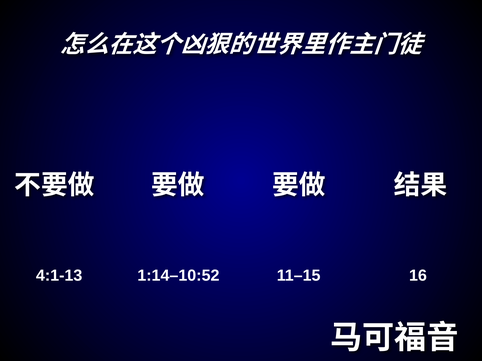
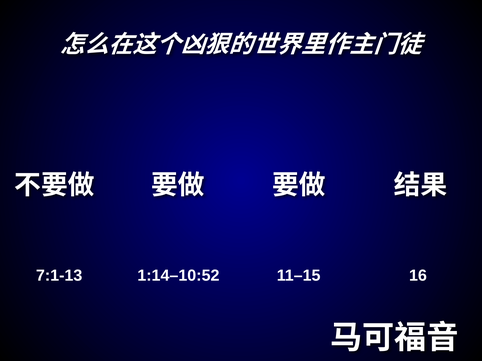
4:1-13: 4:1-13 -> 7:1-13 (59, 276)
